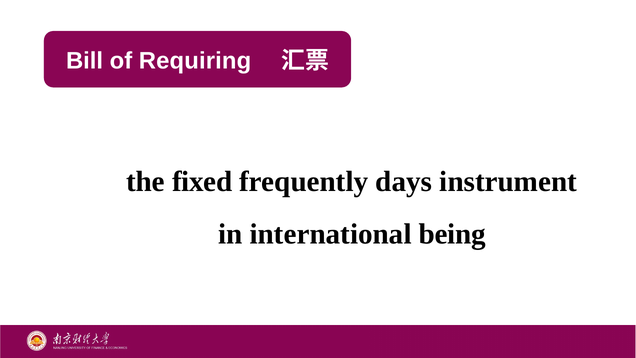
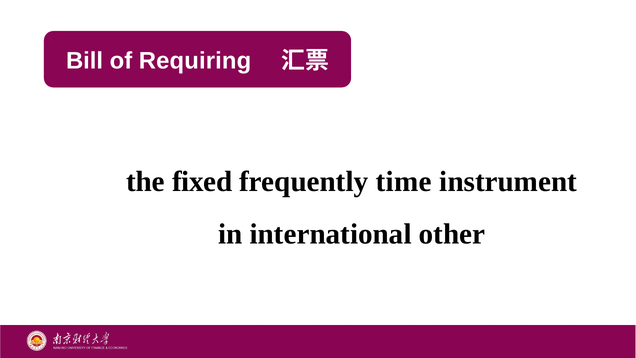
days: days -> time (404, 182)
being: being -> other (452, 234)
